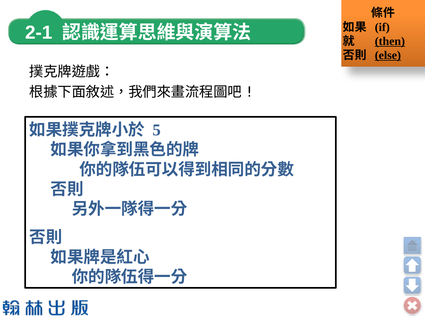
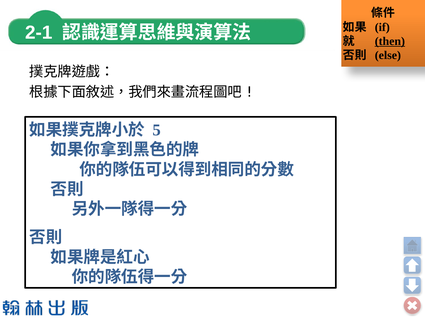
else underline: present -> none (388, 56)
